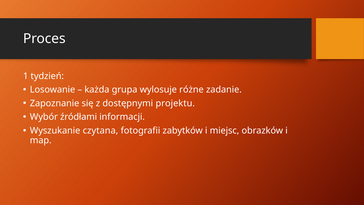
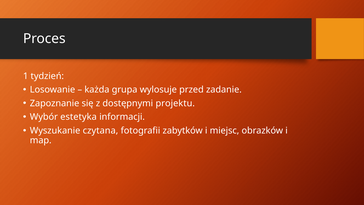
różne: różne -> przed (191, 90)
źródłami: źródłami -> estetyka (79, 117)
